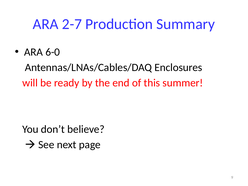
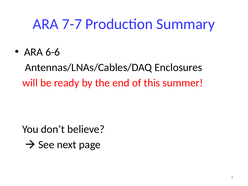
2-7: 2-7 -> 7-7 (72, 24)
6-0: 6-0 -> 6-6 (53, 52)
